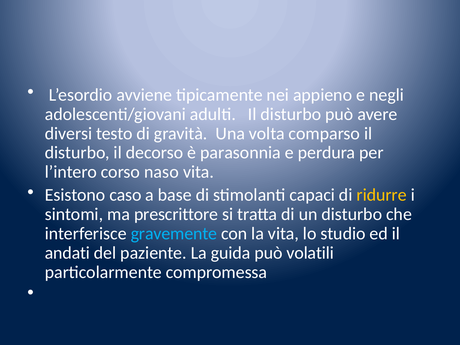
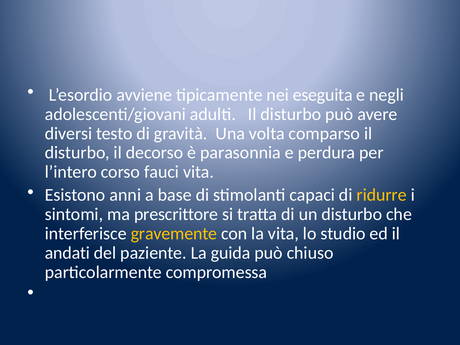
appieno: appieno -> eseguita (323, 95)
naso: naso -> fauci (162, 172)
caso: caso -> anni (125, 195)
gravemente colour: light blue -> yellow (174, 234)
volatili: volatili -> chiuso (310, 253)
